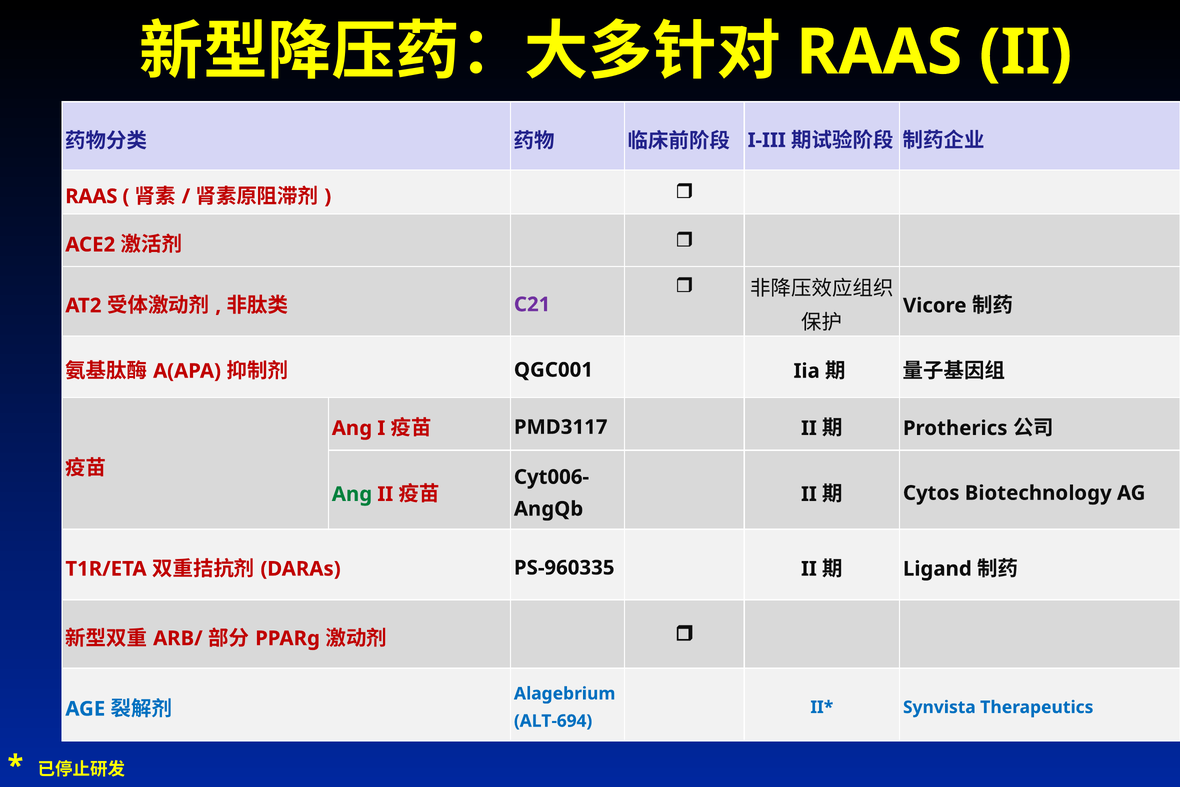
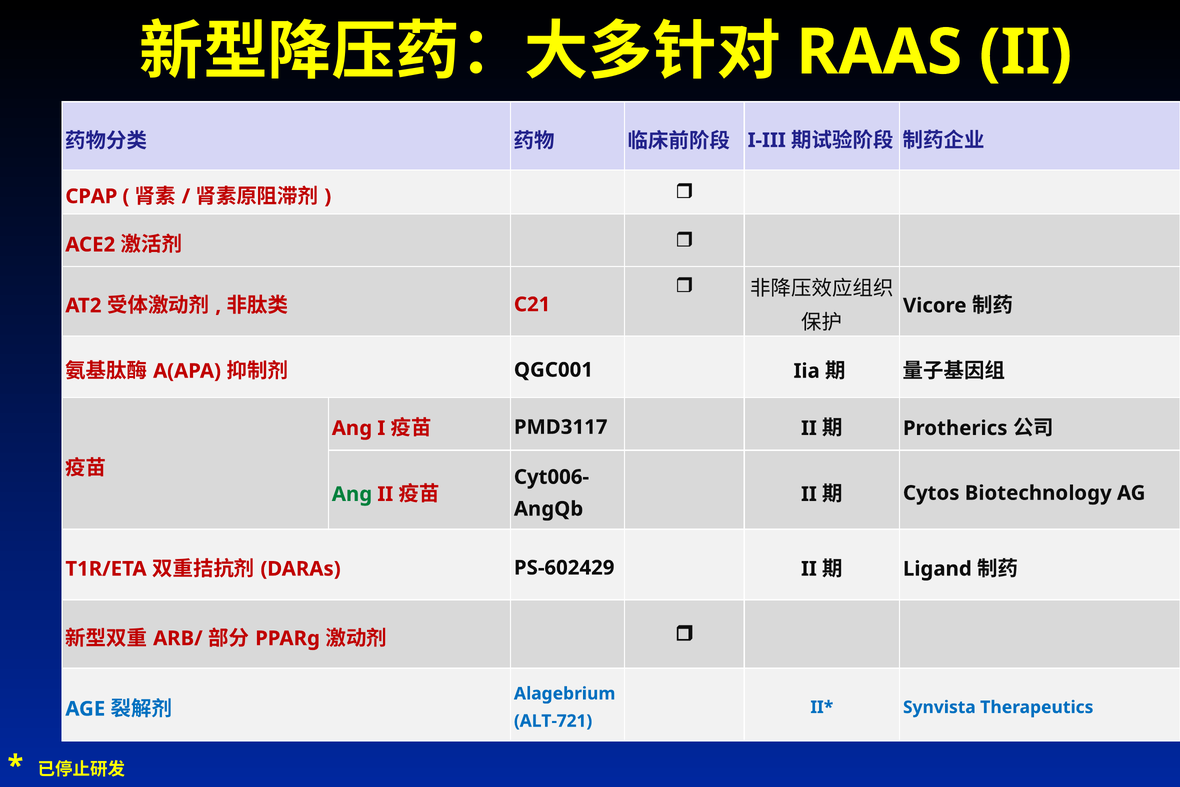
RAAS: RAAS -> CPAP (91, 196)
C21 colour: purple -> red (532, 304)
PS-960335: PS-960335 -> PS-602429 (564, 568)
ALT-694: ALT-694 -> ALT-721 (553, 721)
